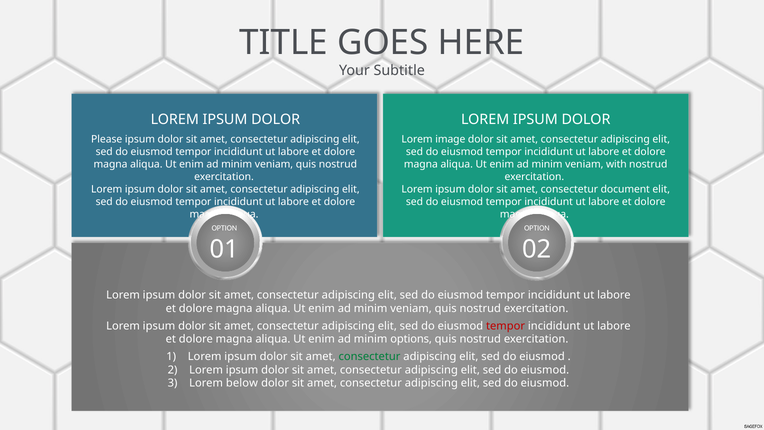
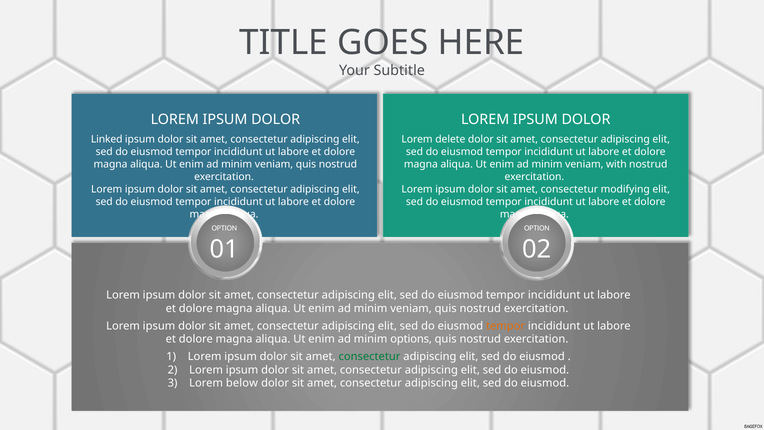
Please: Please -> Linked (107, 139)
image: image -> delete (450, 139)
document: document -> modifying (625, 189)
tempor colour: red -> orange (506, 326)
